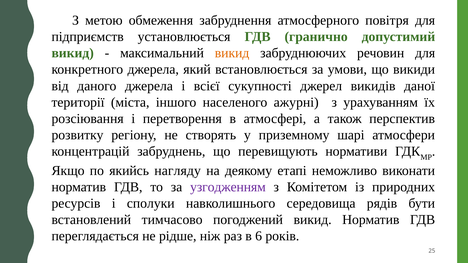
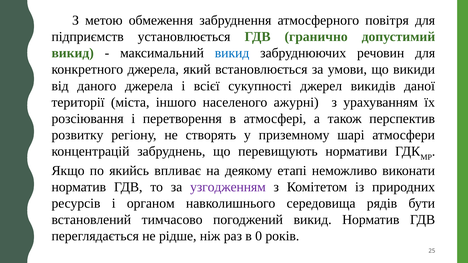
викид colour: orange -> blue (232, 53)
нагляду: нагляду -> впливає (178, 171)
сполуки: сполуки -> органом (151, 204)
6: 6 -> 0 (259, 236)
